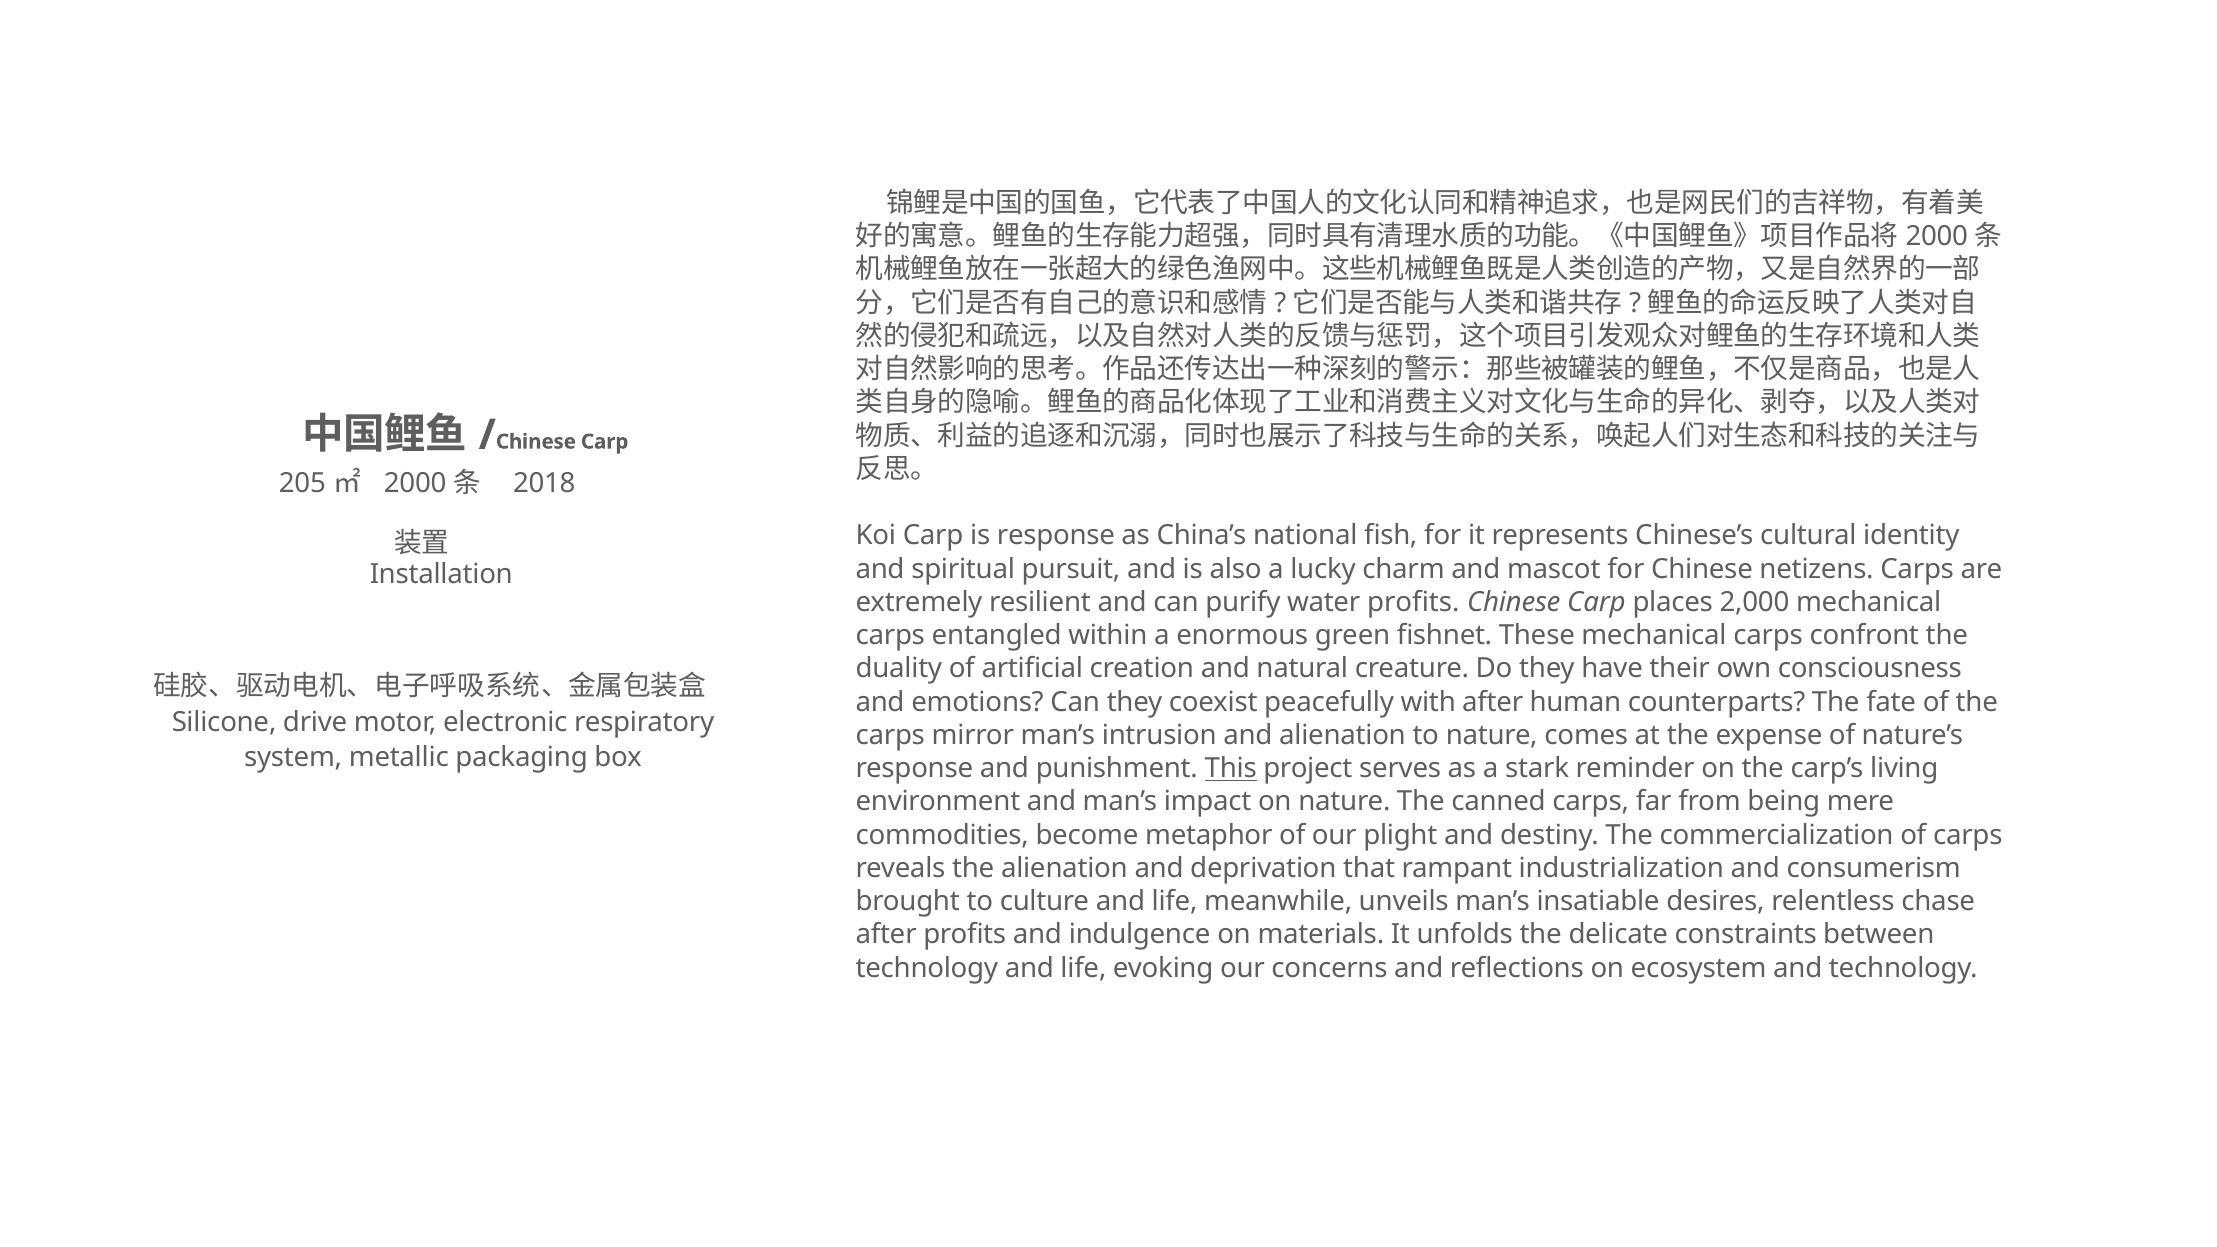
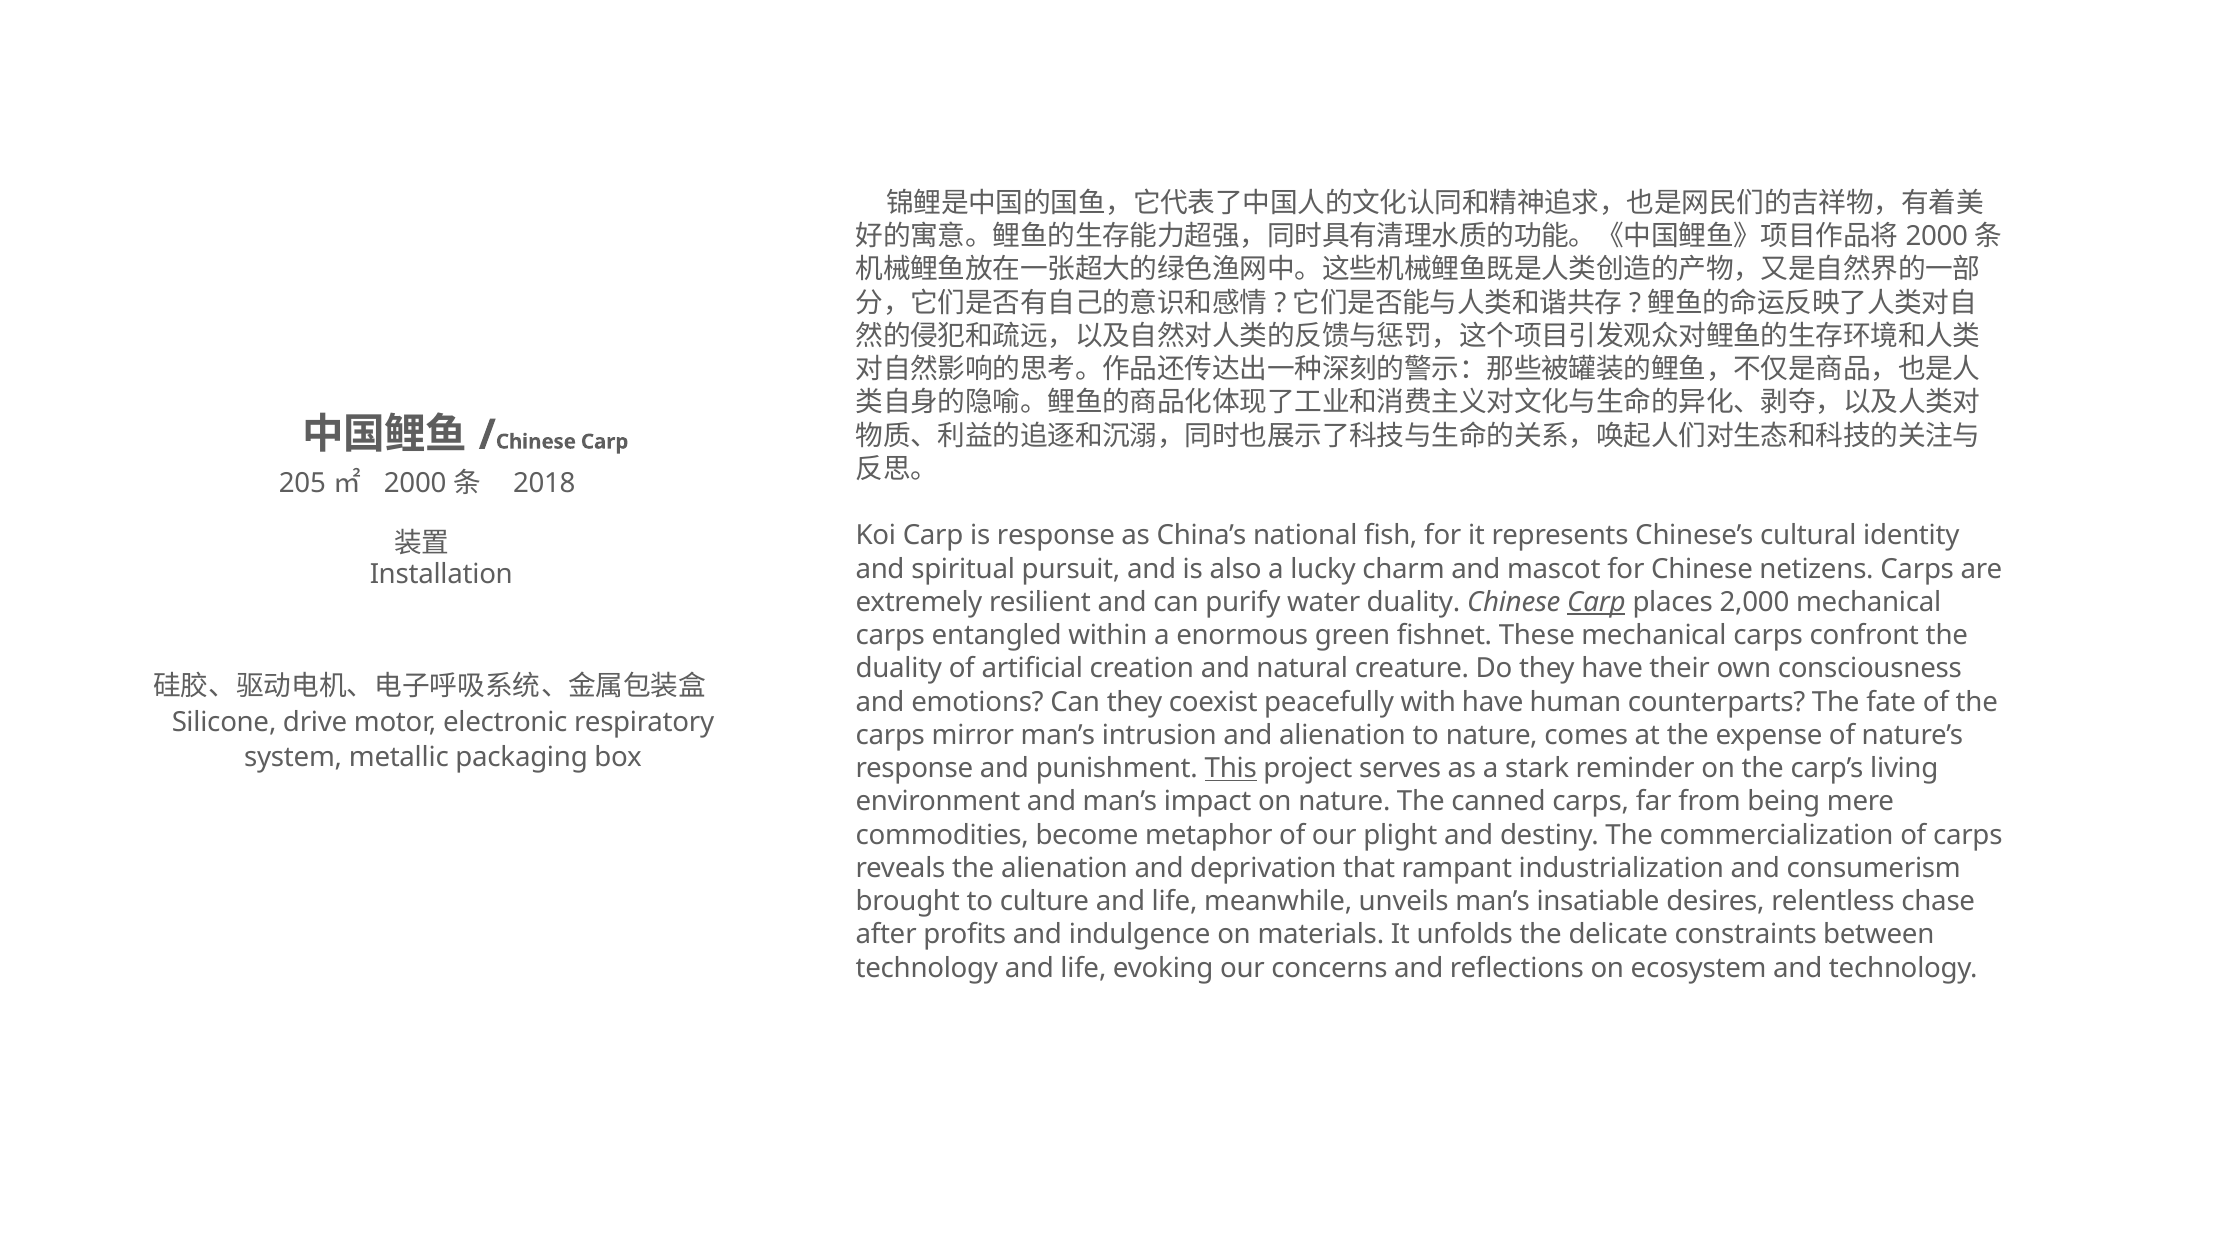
water profits: profits -> duality (1413, 602)
Carp underline: none -> present (1596, 602)
with after: after -> have (1493, 702)
